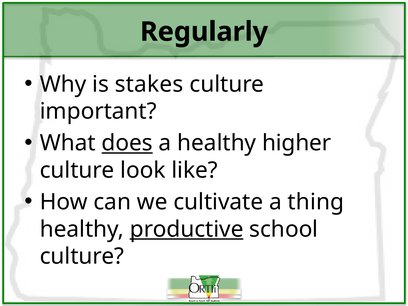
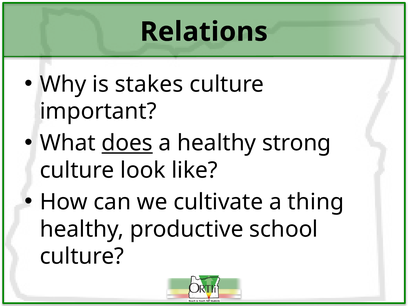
Regularly: Regularly -> Relations (204, 32)
higher: higher -> strong (297, 143)
productive underline: present -> none (187, 229)
